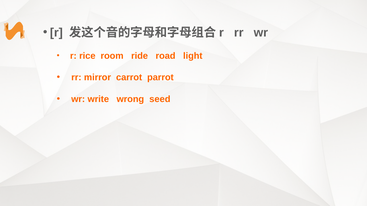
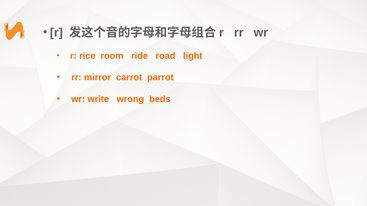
seed: seed -> beds (160, 99)
